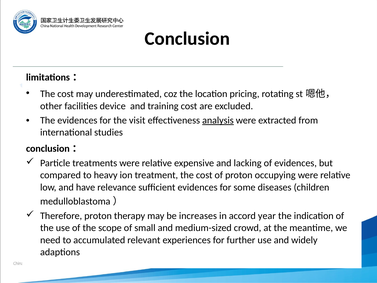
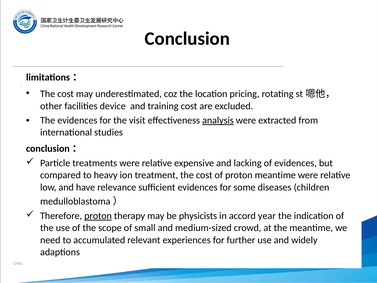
proton occupying: occupying -> meantime (275, 175)
proton underline: none -> present (98, 216)
increases: increases -> physicists (198, 216)
